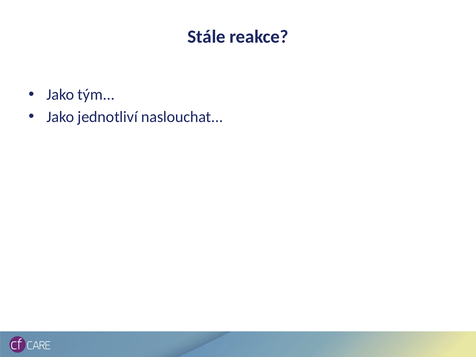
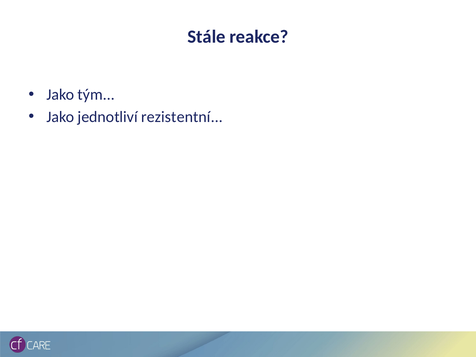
naslouchat: naslouchat -> rezistentní (182, 117)
